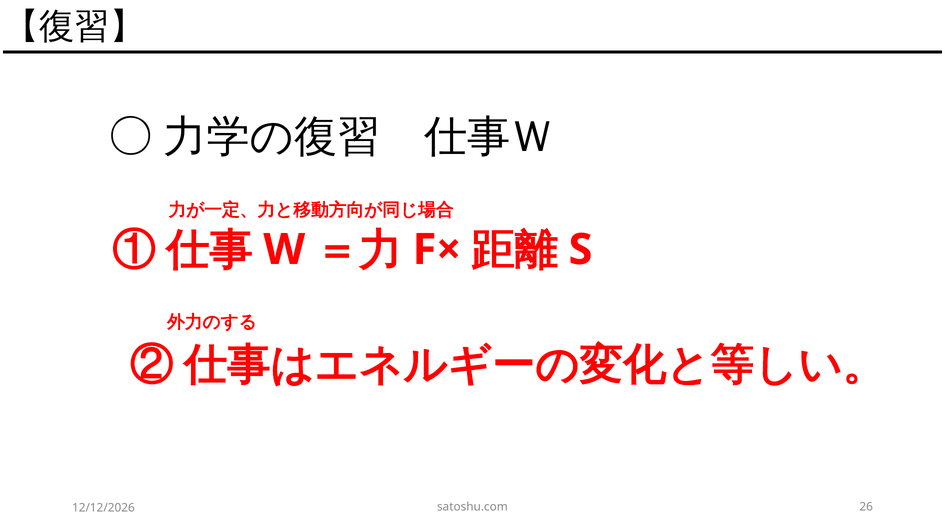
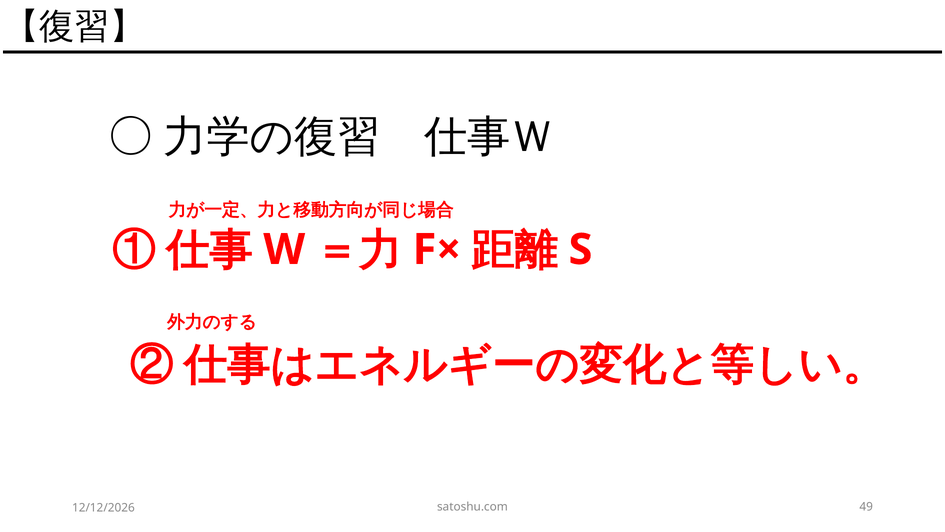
26: 26 -> 49 (866, 507)
